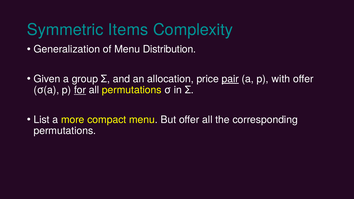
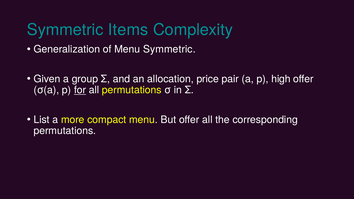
Menu Distribution: Distribution -> Symmetric (169, 49)
pair underline: present -> none (230, 79)
with: with -> high (281, 79)
